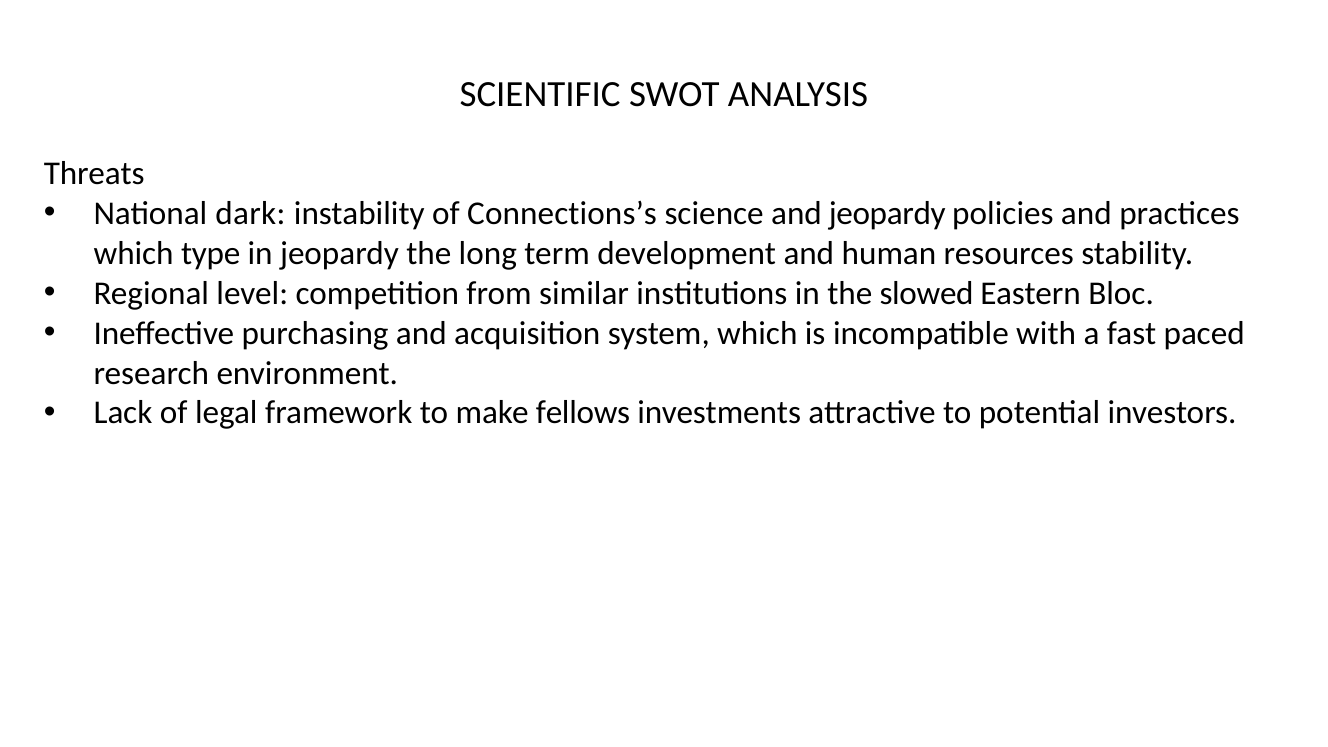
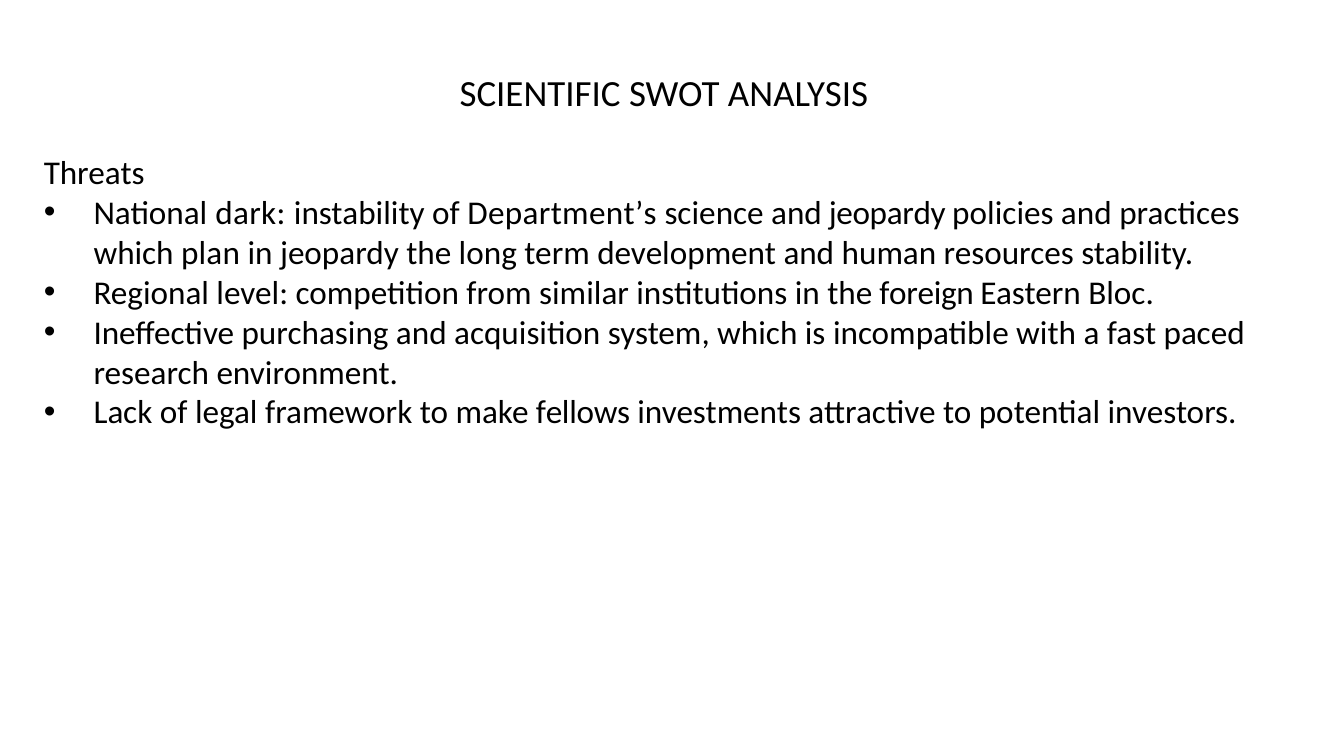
Connections’s: Connections’s -> Department’s (562, 214)
type: type -> plan (211, 254)
slowed: slowed -> foreign (927, 293)
